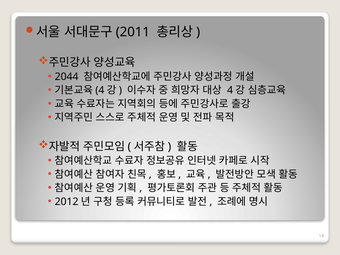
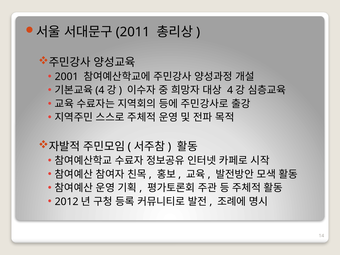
2044: 2044 -> 2001 (67, 77)
